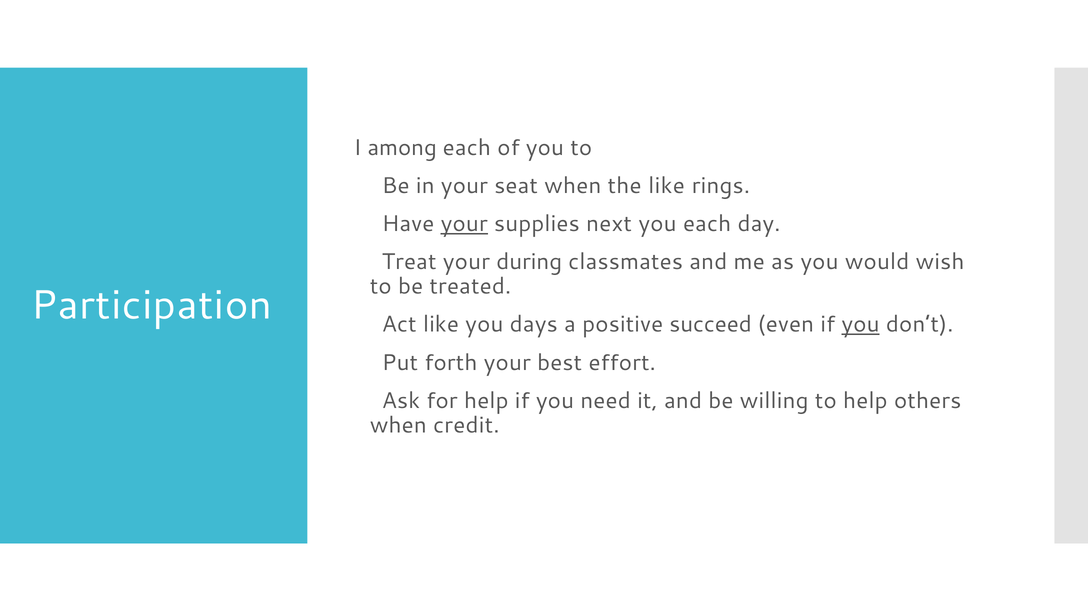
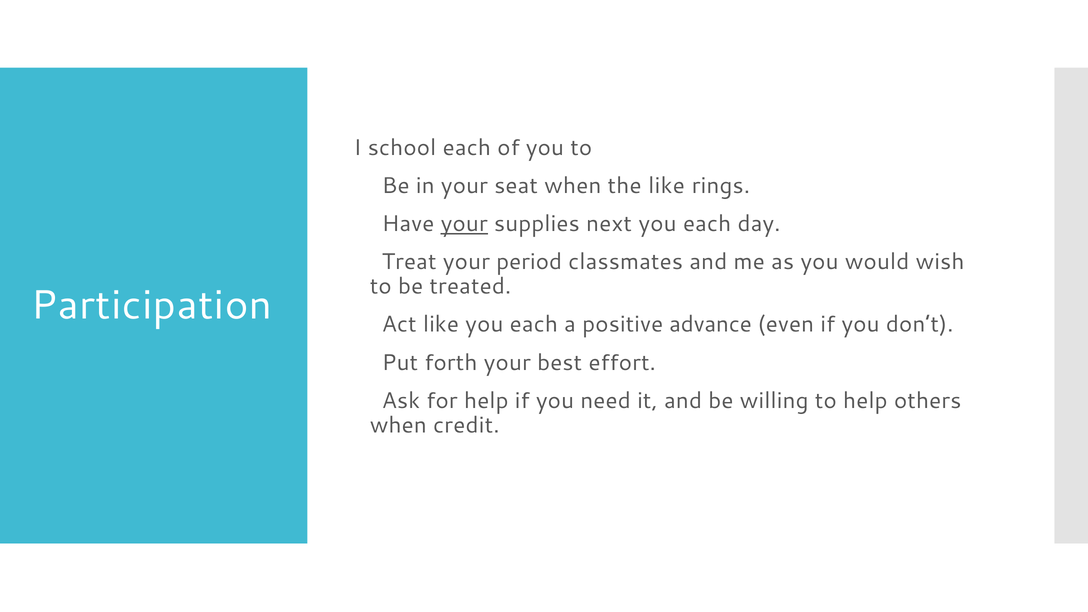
among: among -> school (402, 148)
during: during -> period (529, 262)
like you days: days -> each (534, 324)
succeed: succeed -> advance (710, 324)
you underline: present -> none (861, 324)
